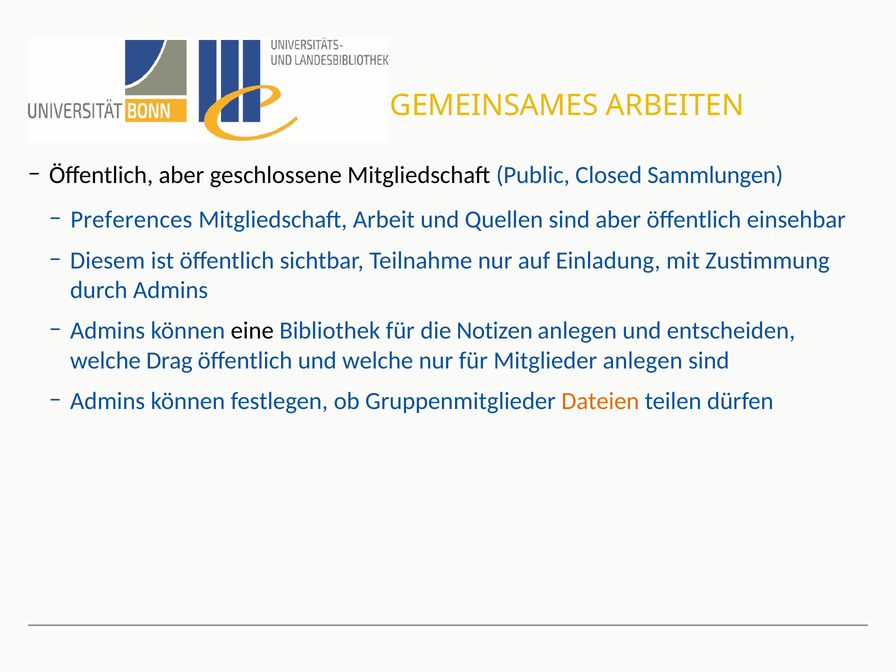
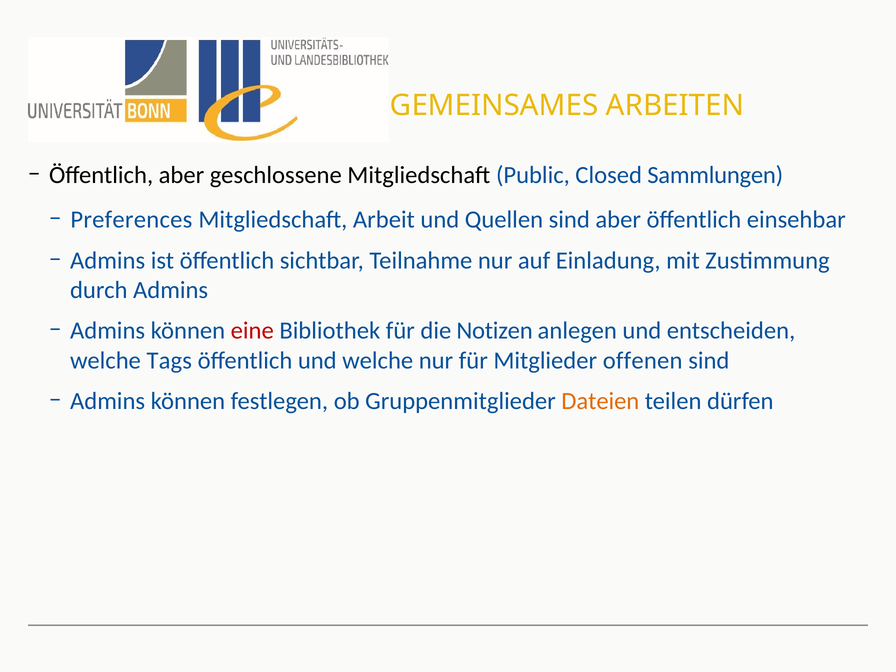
Diesem: Diesem -> Admins (108, 260)
eine colour: black -> red (252, 331)
Drag: Drag -> Tags (169, 360)
Mitglieder anlegen: anlegen -> offenen (643, 360)
